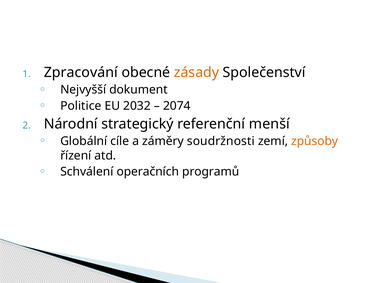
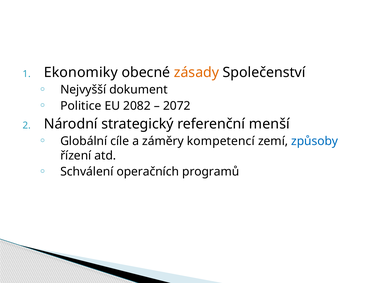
Zpracování: Zpracování -> Ekonomiky (81, 72)
2032: 2032 -> 2082 (137, 106)
2074: 2074 -> 2072 (177, 106)
soudržnosti: soudržnosti -> kompetencí (221, 141)
způsoby colour: orange -> blue (315, 141)
